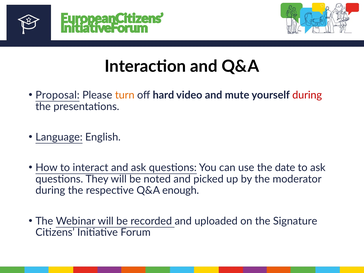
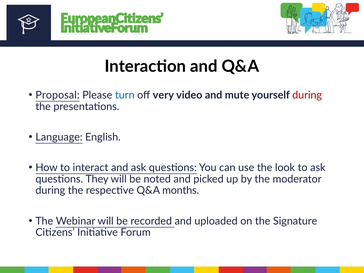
turn colour: orange -> blue (125, 95)
hard: hard -> very (163, 95)
date: date -> look (285, 168)
enough: enough -> months (181, 190)
